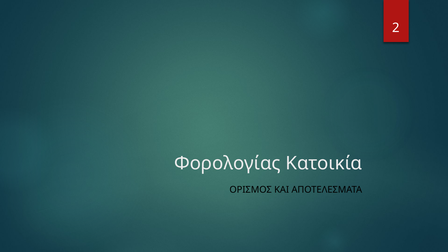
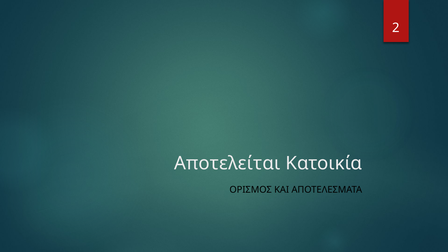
Φορολογίας: Φορολογίας -> Αποτελείται (227, 163)
